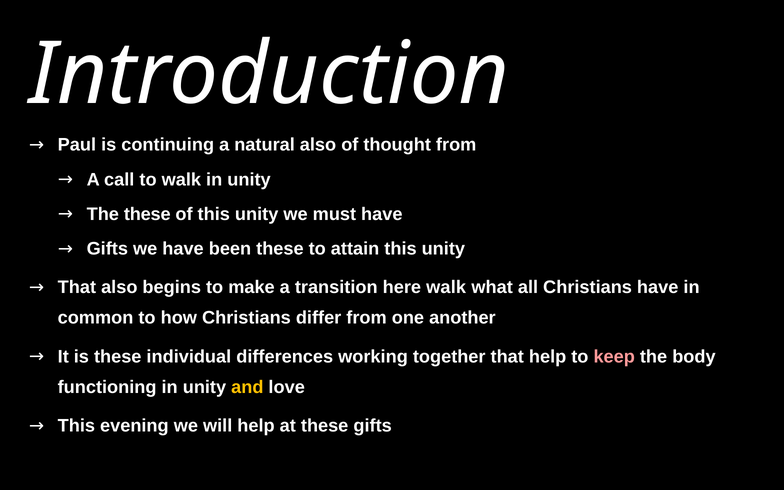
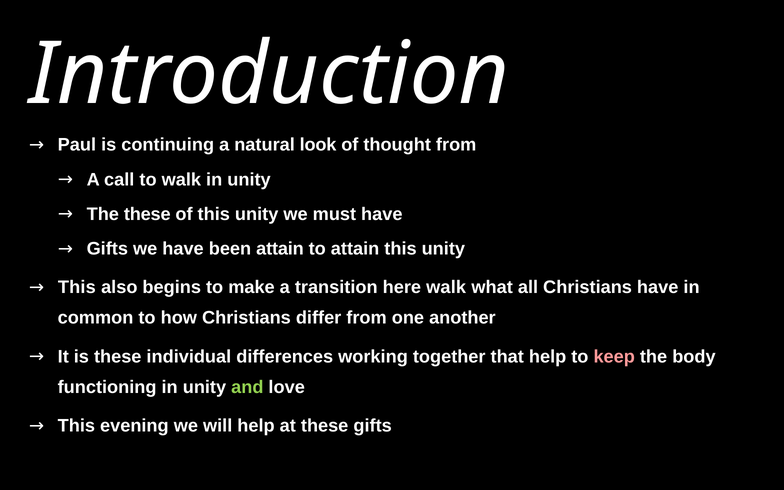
natural also: also -> look (318, 145)
been these: these -> attain (280, 249)
That: That -> This (77, 287)
and colour: yellow -> light green (247, 387)
